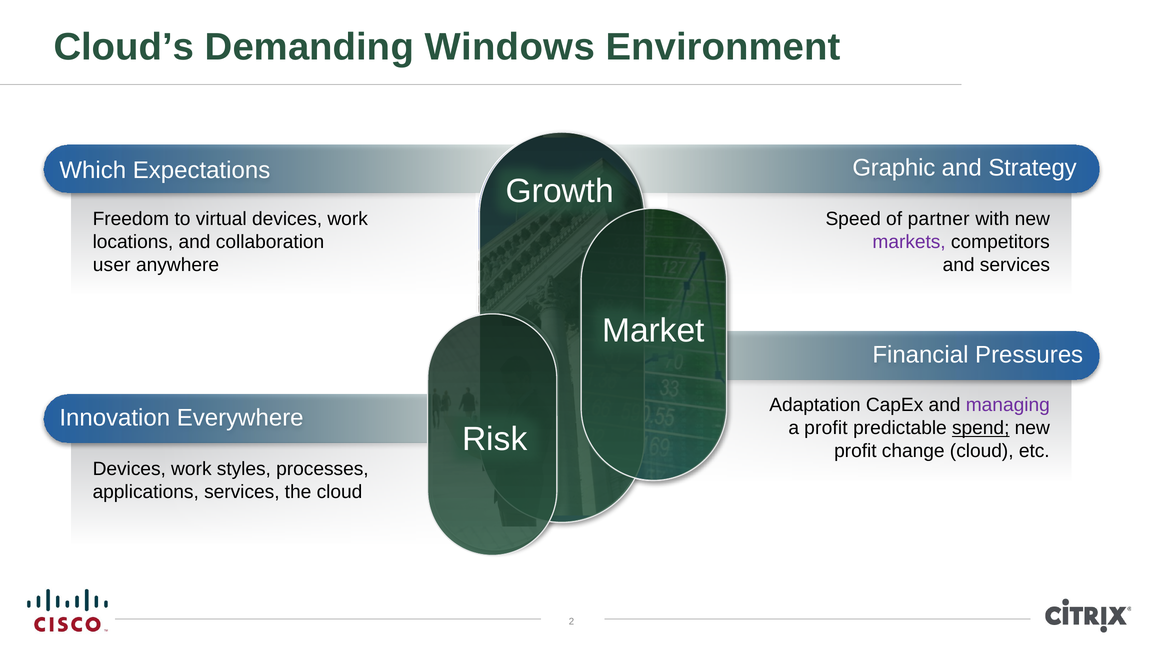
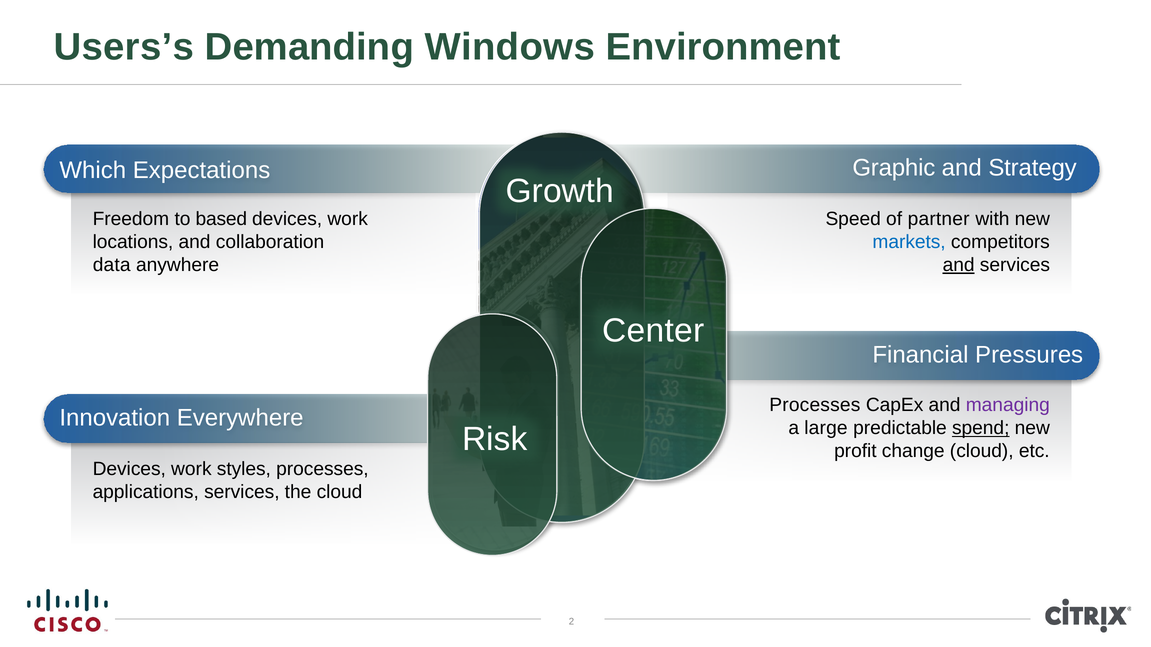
Cloud’s: Cloud’s -> Users’s (124, 47)
virtual: virtual -> based (221, 219)
markets colour: purple -> blue (909, 242)
user: user -> data (112, 265)
and underline: none -> present (959, 265)
Market: Market -> Center (653, 331)
Adaptation: Adaptation -> Processes (815, 406)
a profit: profit -> large (826, 429)
